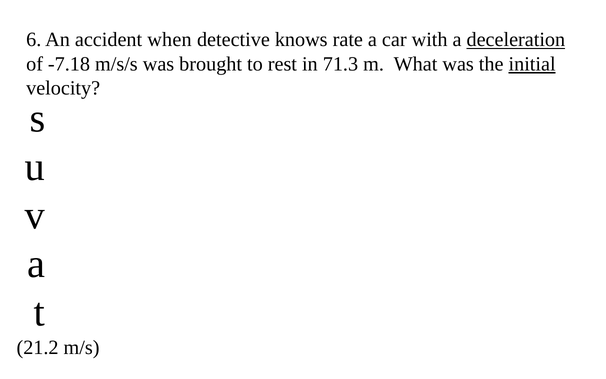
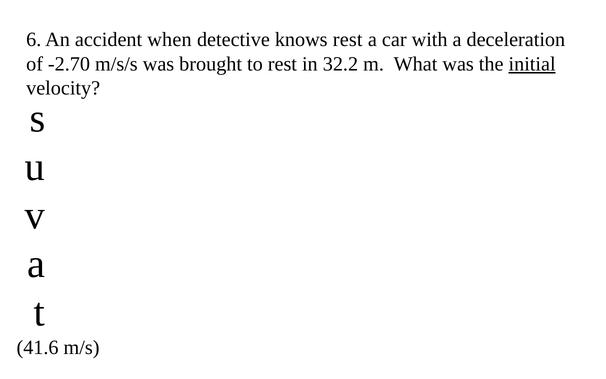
knows rate: rate -> rest (348, 40)
deceleration underline: present -> none (516, 40)
-7.18: -7.18 -> -2.70 (69, 64)
71.3: 71.3 -> 32.2 (340, 64)
21.2: 21.2 -> 41.6 (38, 347)
